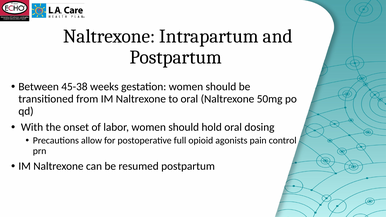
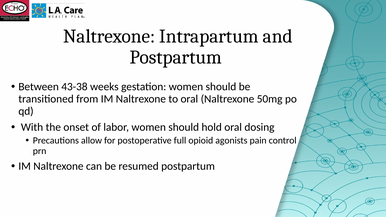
45-38: 45-38 -> 43-38 (74, 87)
